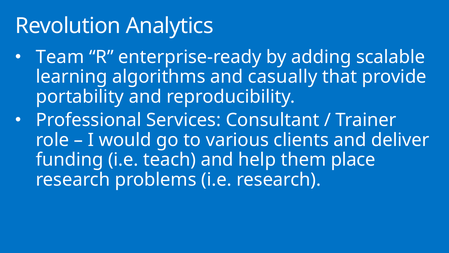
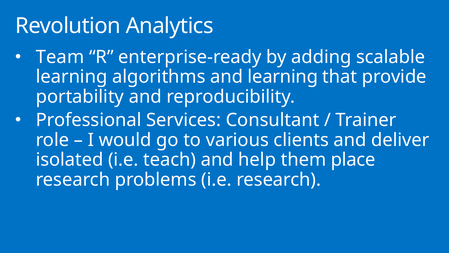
and casually: casually -> learning (283, 77)
funding: funding -> isolated (70, 160)
